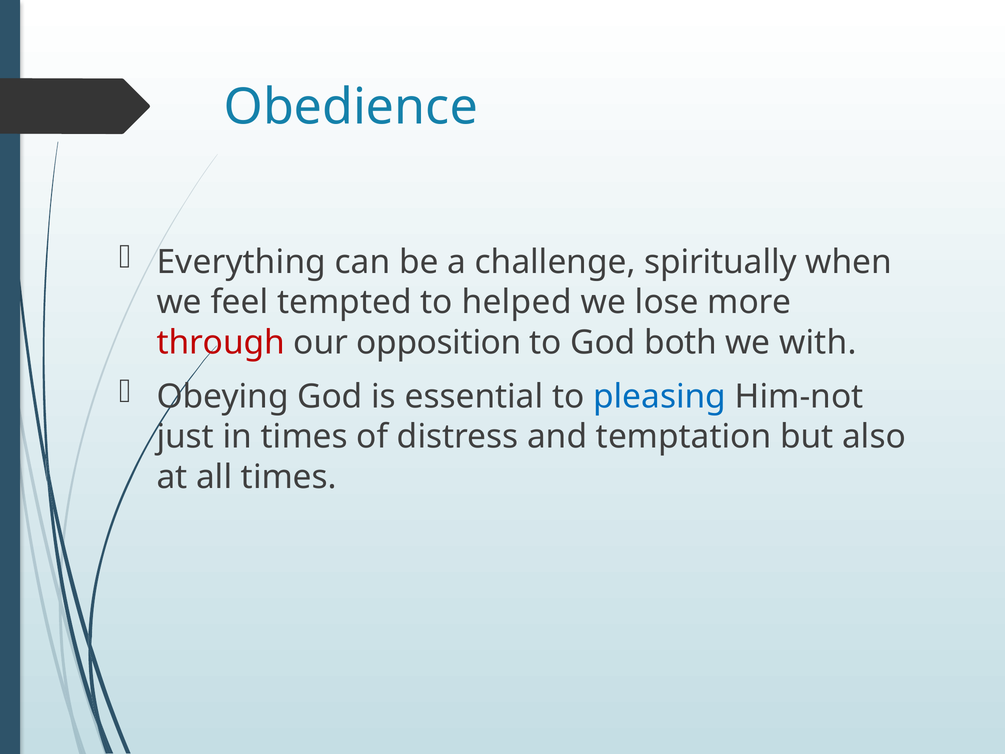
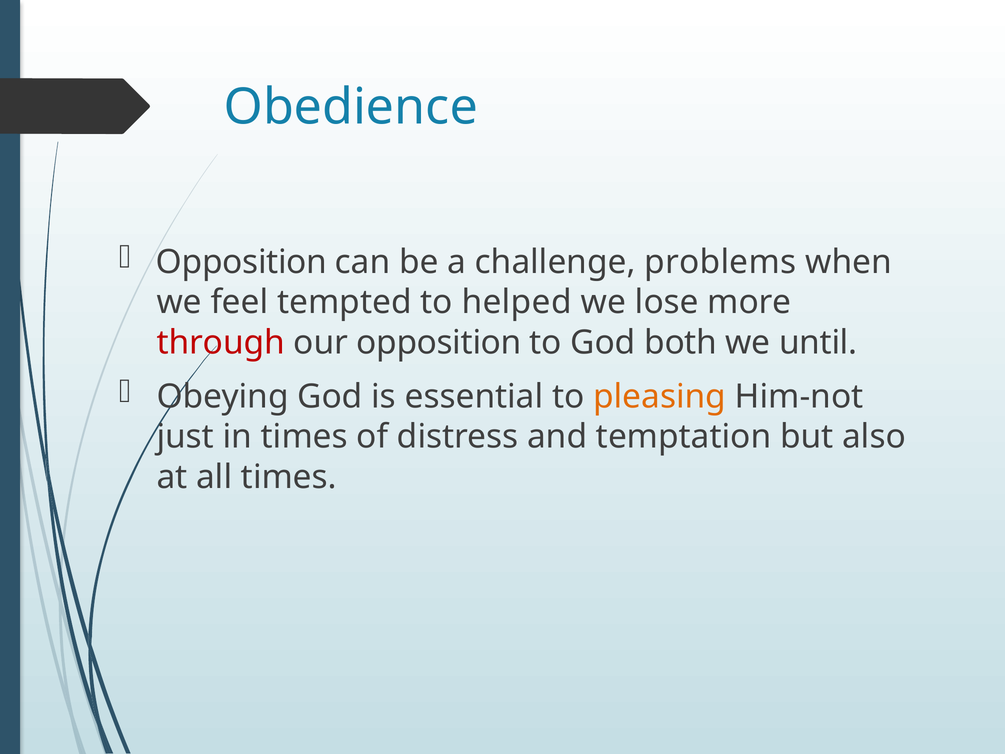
Everything: Everything -> Opposition (242, 262)
spiritually: spiritually -> problems (720, 262)
with: with -> until (818, 342)
pleasing colour: blue -> orange (660, 397)
